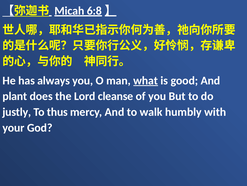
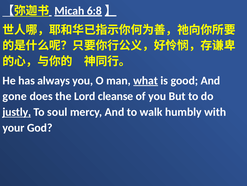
plant: plant -> gone (15, 96)
justly underline: none -> present (17, 112)
thus: thus -> soul (57, 112)
